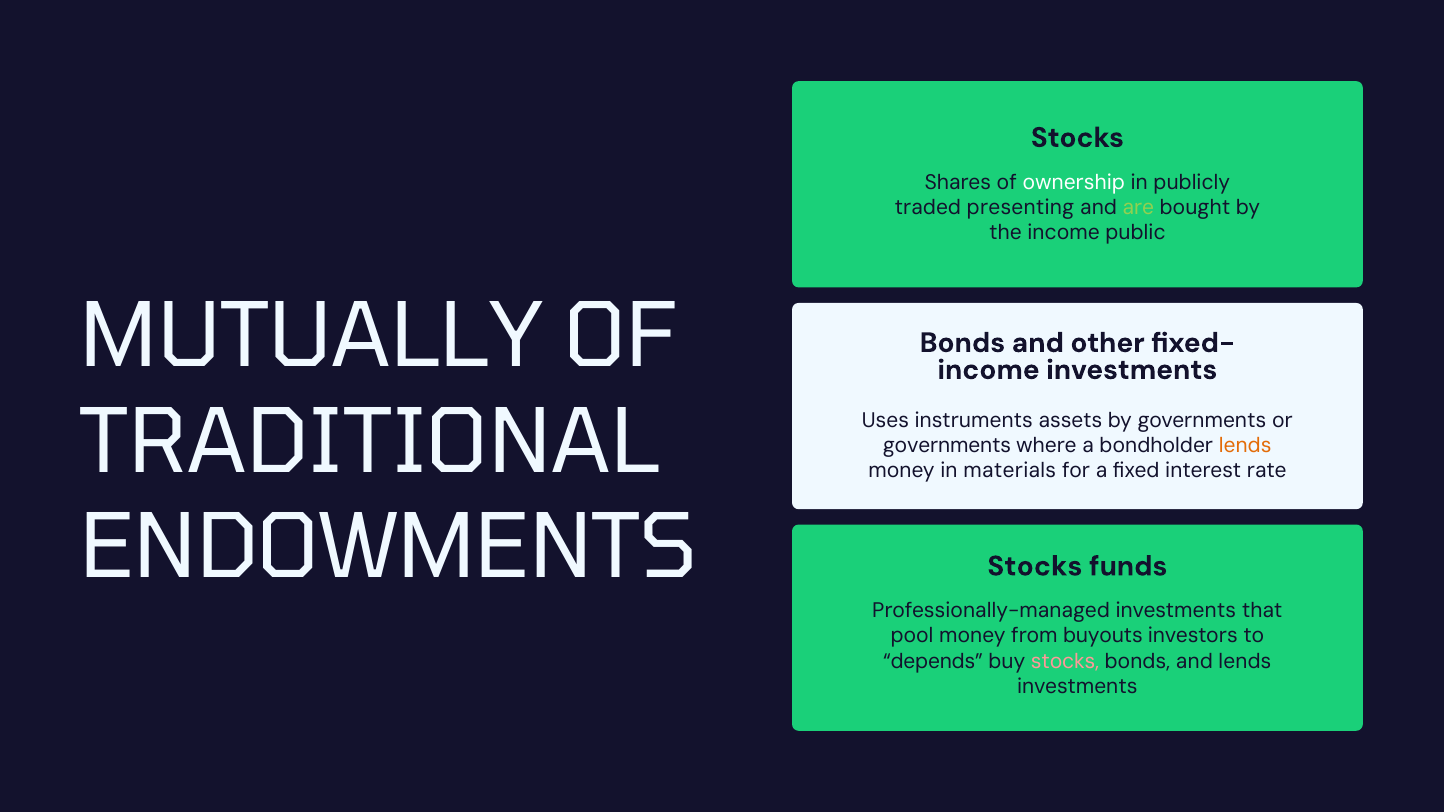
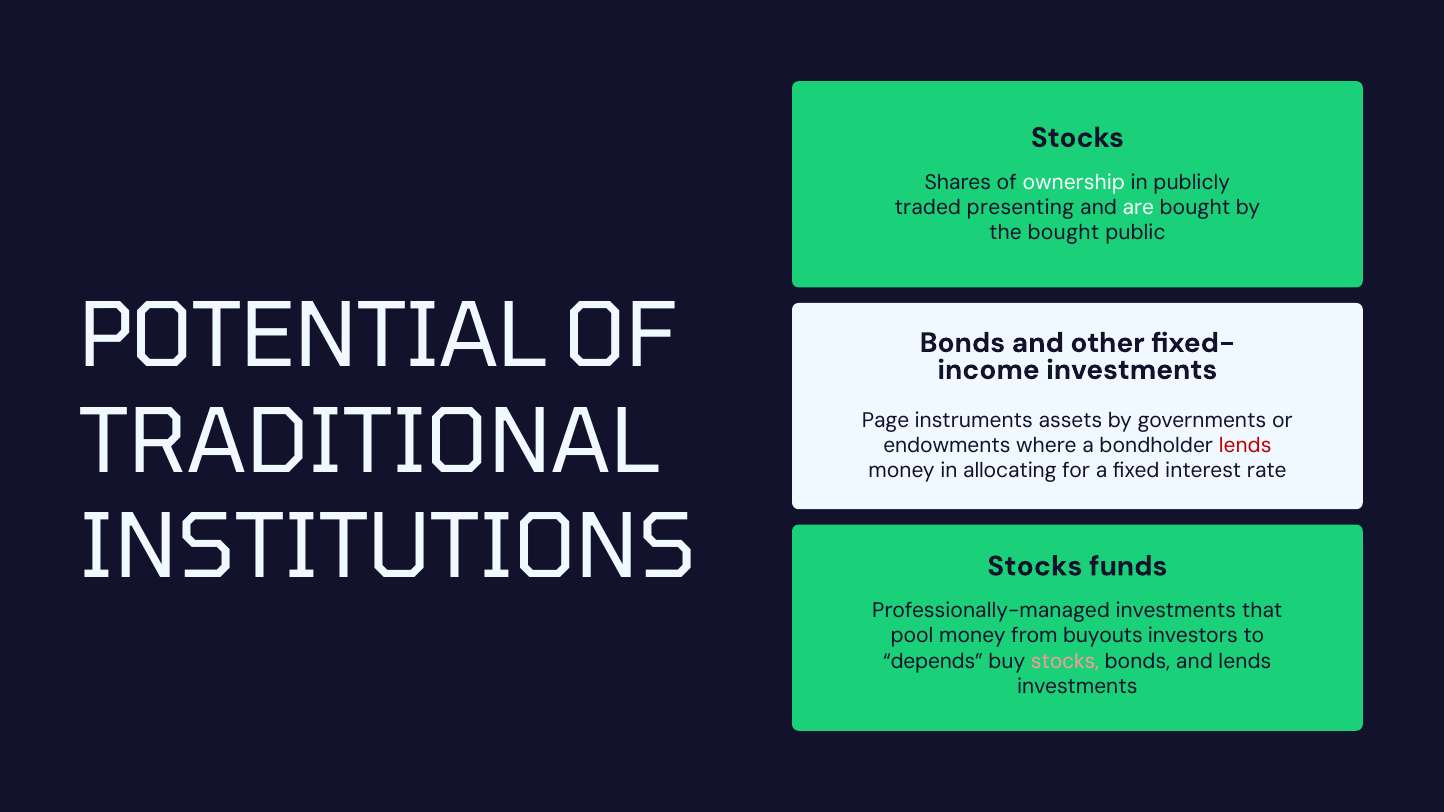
are colour: light green -> white (1138, 208)
the income: income -> bought (1063, 233)
MUTUALLY: MUTUALLY -> POTENTIAL (313, 337)
Uses: Uses -> Page (886, 421)
governments: governments -> endowments (947, 446)
lends colour: orange -> red (1245, 446)
materials: materials -> allocating (1010, 471)
ENDOWMENTS: ENDOWMENTS -> INSTITUTIONS (388, 549)
